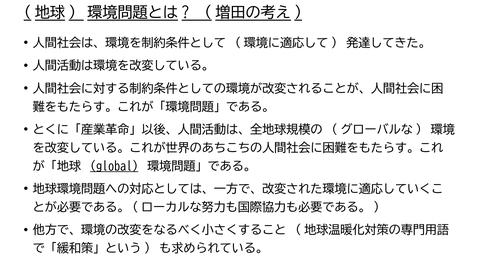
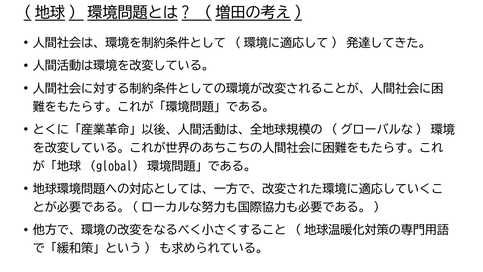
global underline: present -> none (114, 166)
